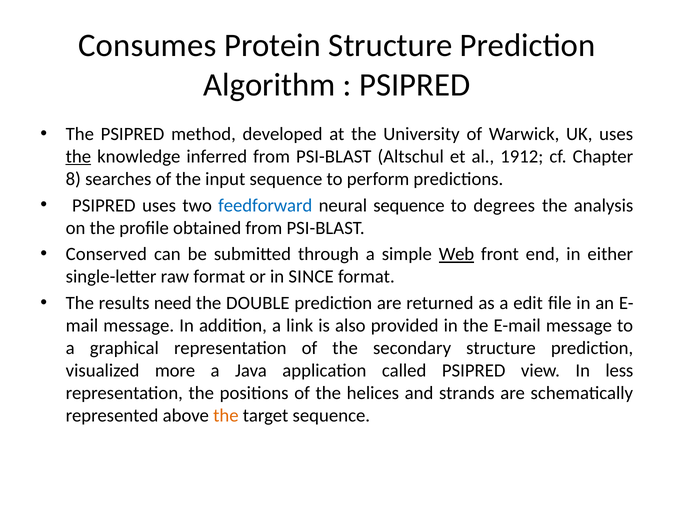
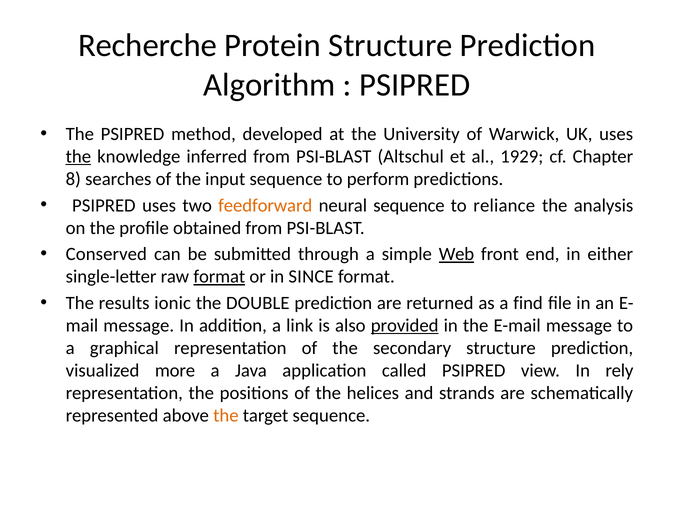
Consumes: Consumes -> Recherche (148, 46)
1912: 1912 -> 1929 (522, 156)
feedforward colour: blue -> orange (265, 205)
degrees: degrees -> reliance (504, 205)
format underline: none -> present (219, 276)
need: need -> ionic (173, 303)
edit: edit -> find (528, 303)
provided underline: none -> present (405, 325)
less: less -> rely (619, 370)
